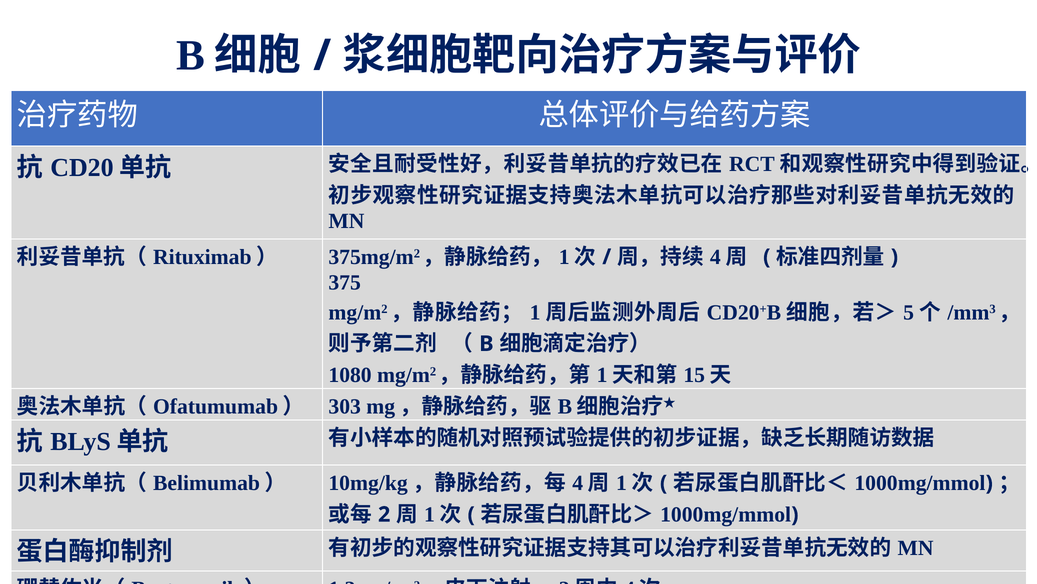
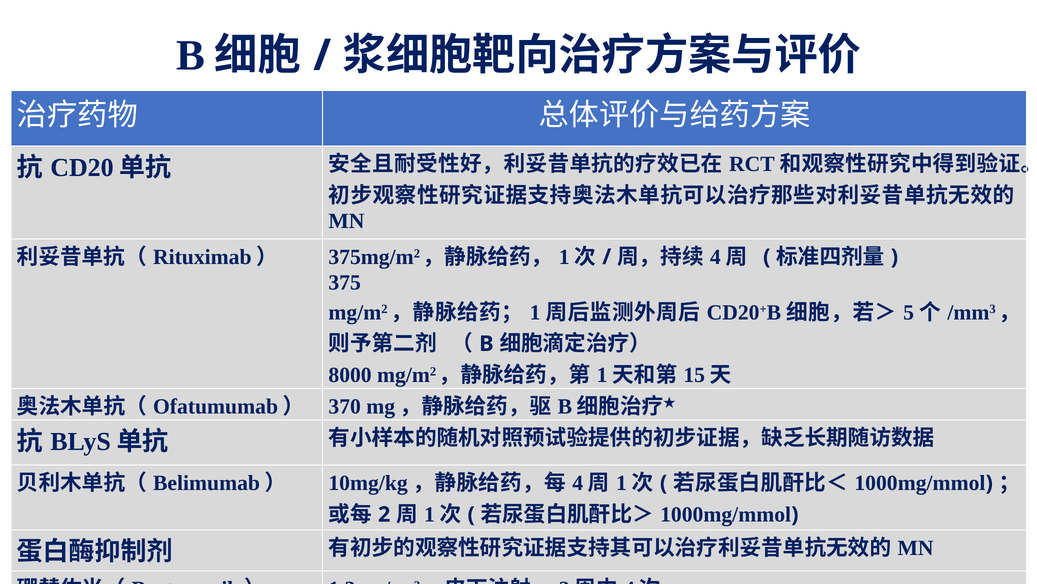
1080: 1080 -> 8000 (350, 375)
303: 303 -> 370 (345, 406)
